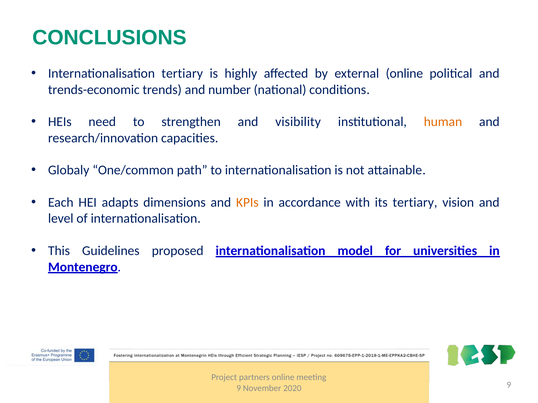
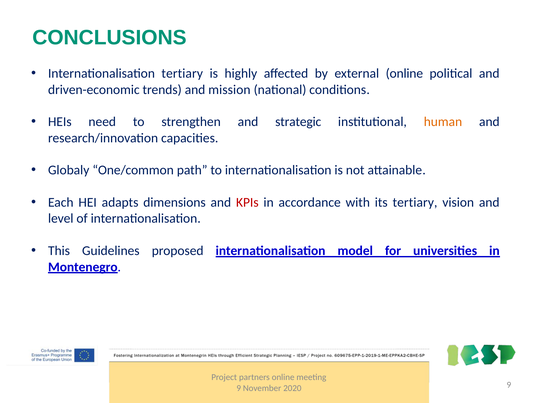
trends-economic: trends-economic -> driven-economic (94, 90)
number: number -> mission (229, 90)
visibility: visibility -> strategic (298, 122)
KPIs colour: orange -> red (247, 203)
